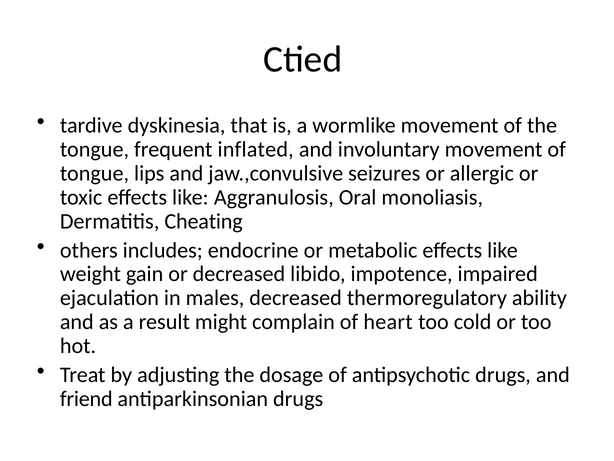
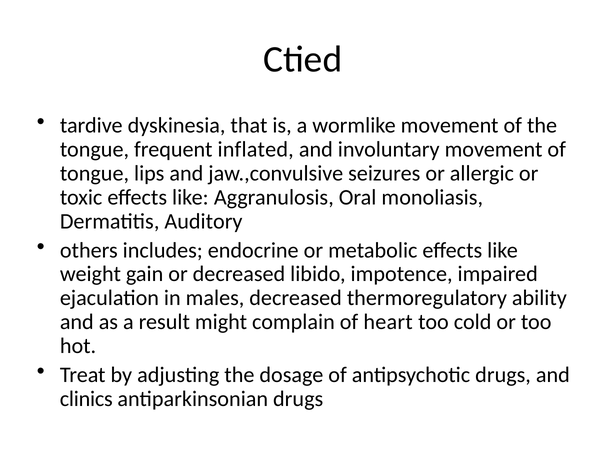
Cheating: Cheating -> Auditory (203, 221)
friend: friend -> clinics (86, 398)
